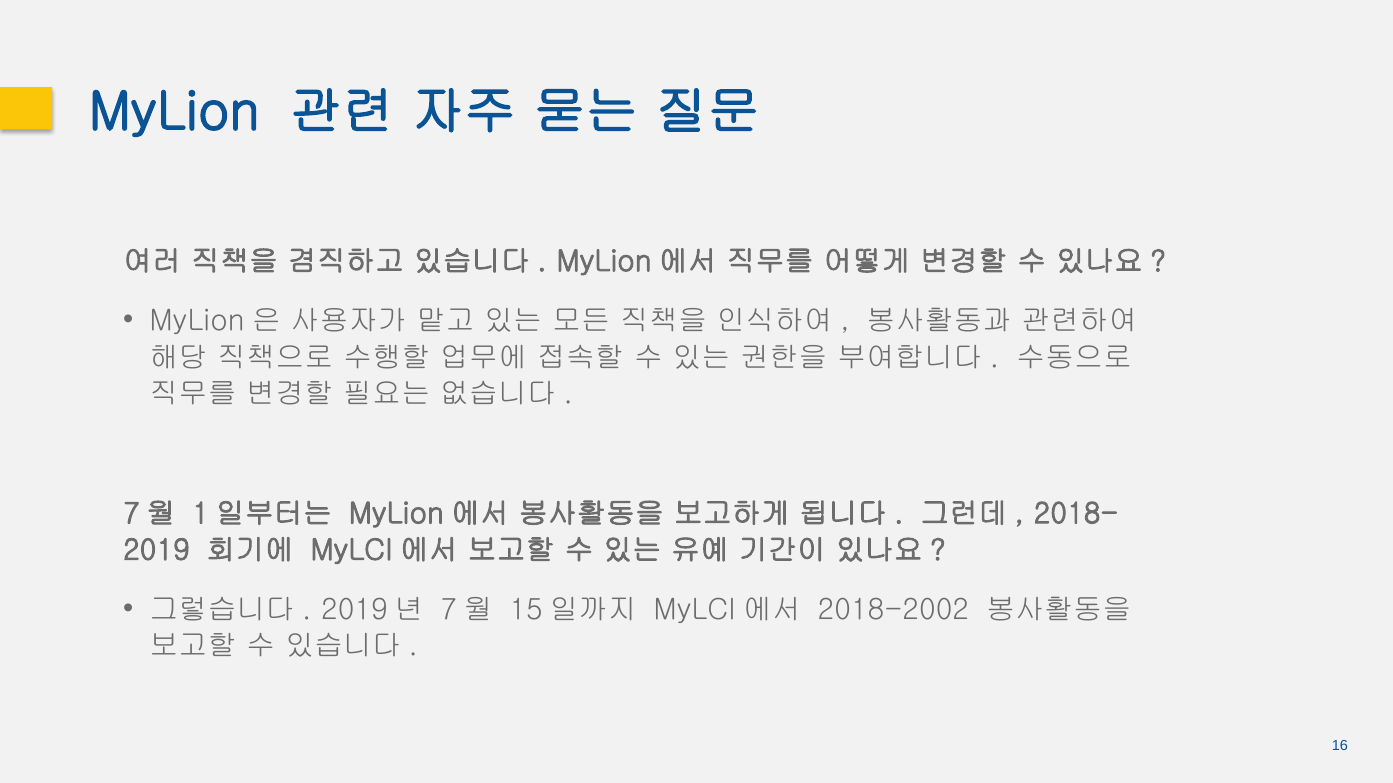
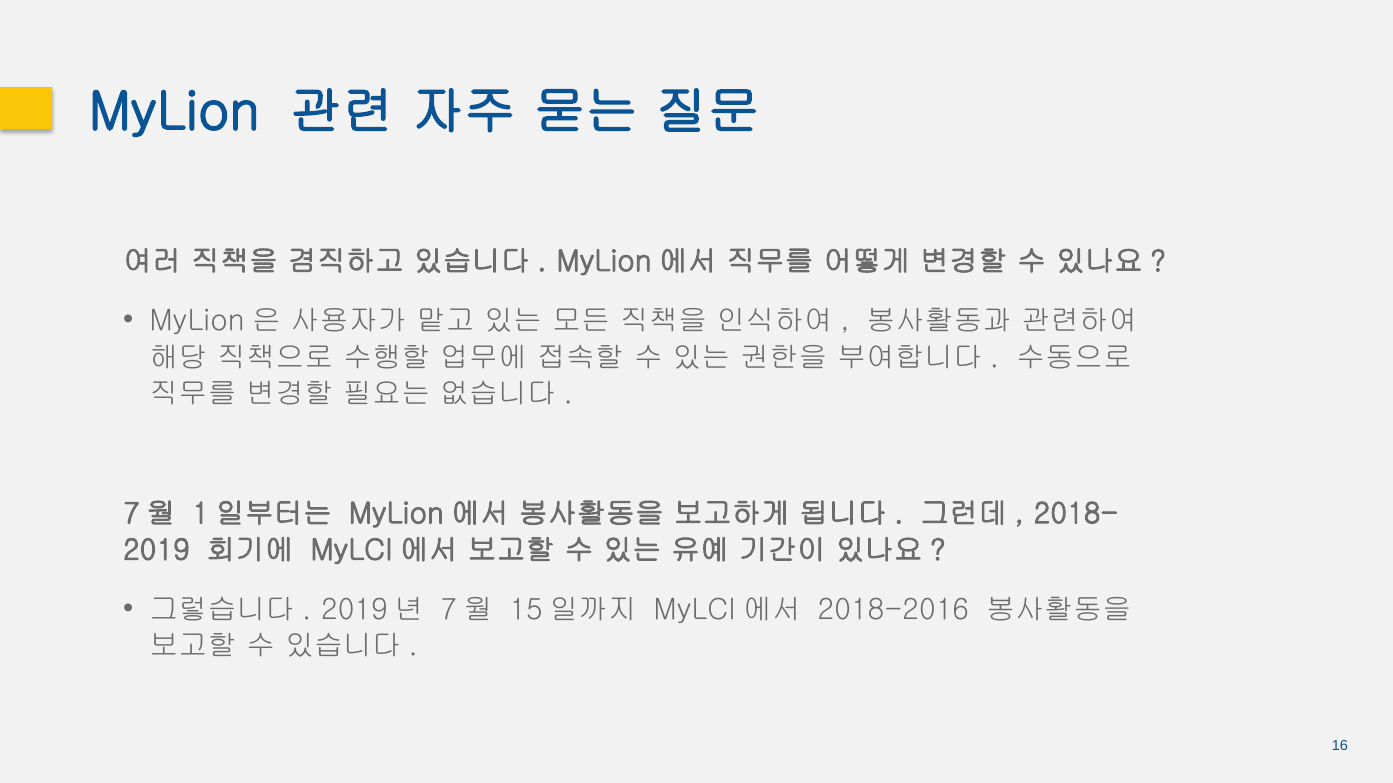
2018-2002: 2018-2002 -> 2018-2016 (893, 610)
